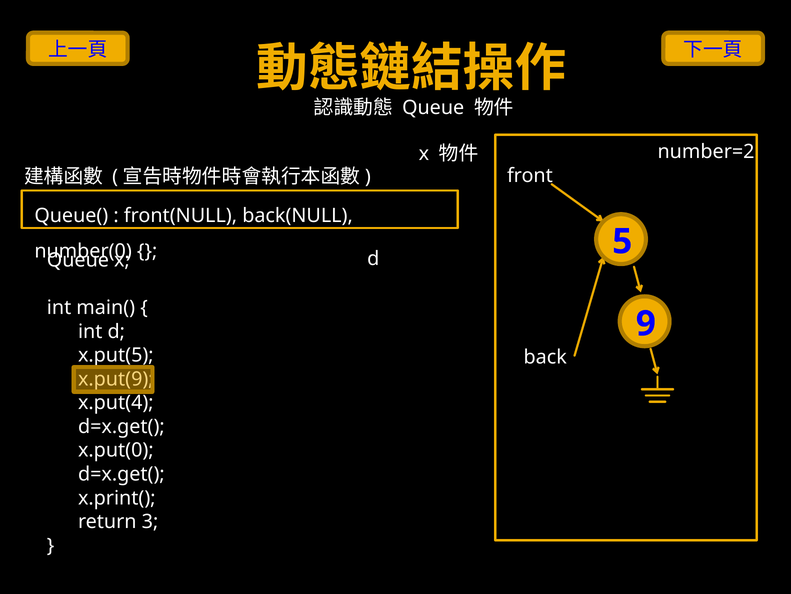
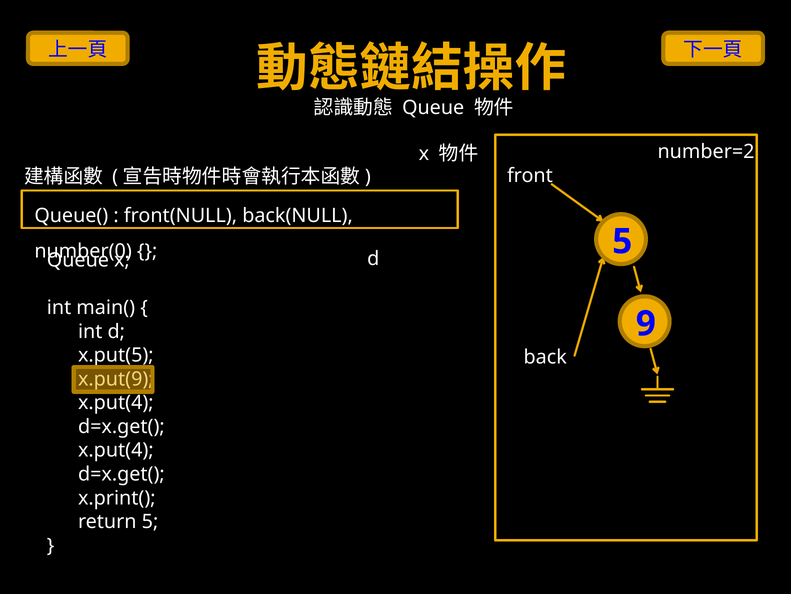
x.put(0: x.put(0 -> x.put(4 (116, 450)
return 3: 3 -> 5 (150, 521)
